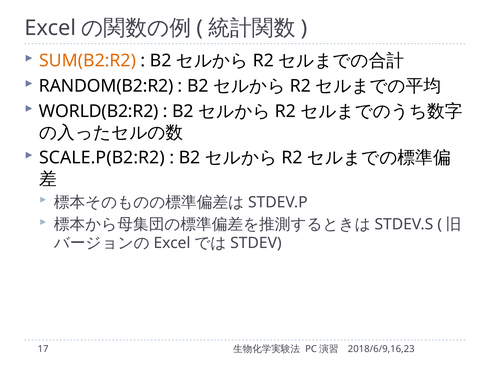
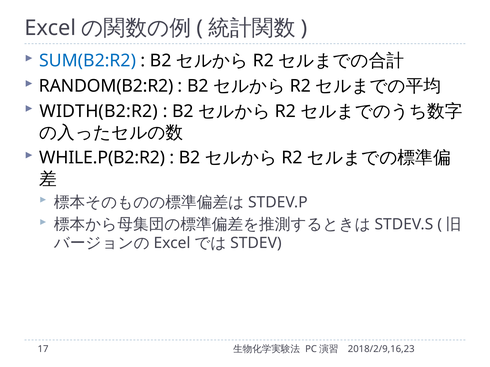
SUM(B2:R2 colour: orange -> blue (88, 61)
WORLD(B2:R2: WORLD(B2:R2 -> WIDTH(B2:R2 (99, 111)
SCALE.P(B2:R2: SCALE.P(B2:R2 -> WHILE.P(B2:R2 (102, 158)
2018/6/9,16,23: 2018/6/9,16,23 -> 2018/2/9,16,23 (381, 349)
